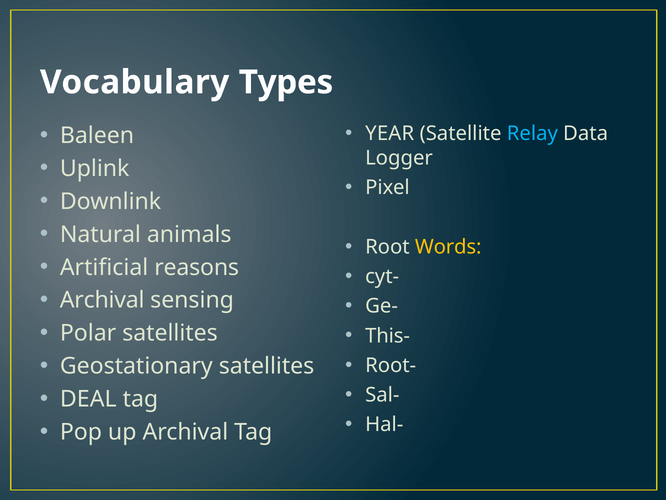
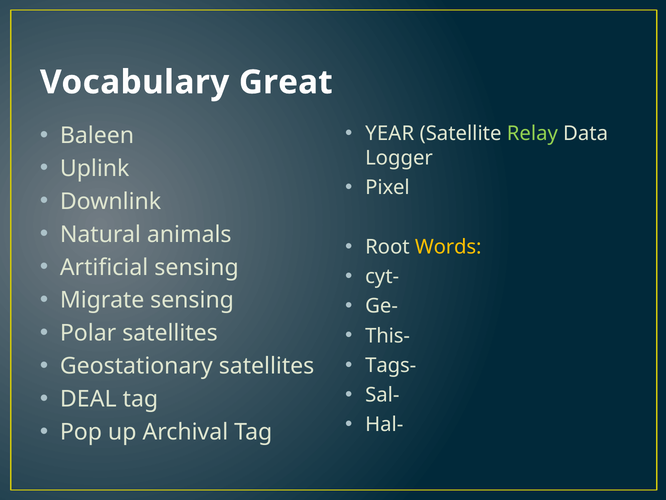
Types: Types -> Great (286, 82)
Relay colour: light blue -> light green (532, 134)
Artificial reasons: reasons -> sensing (197, 267)
Archival: Archival -> Migrate (102, 300)
Root-: Root- -> Tags- (391, 365)
